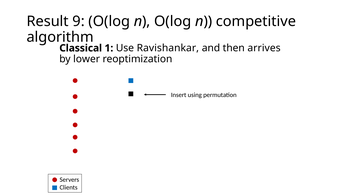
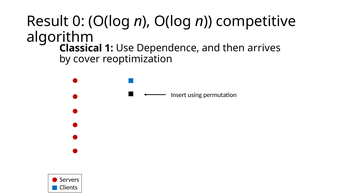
9: 9 -> 0 (79, 21)
Ravishankar: Ravishankar -> Dependence (168, 48)
lower: lower -> cover (87, 59)
